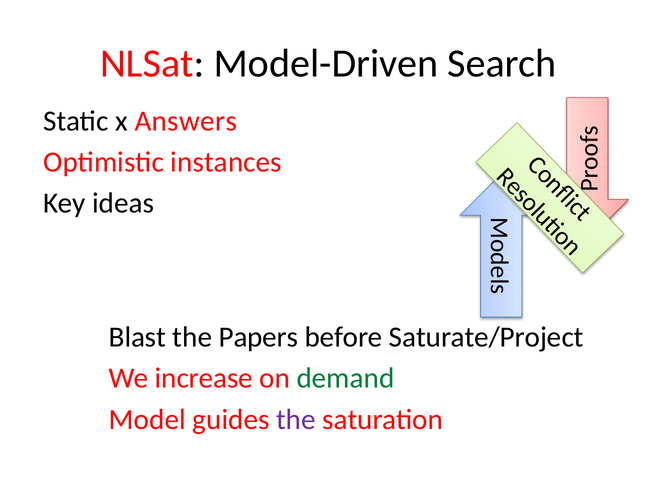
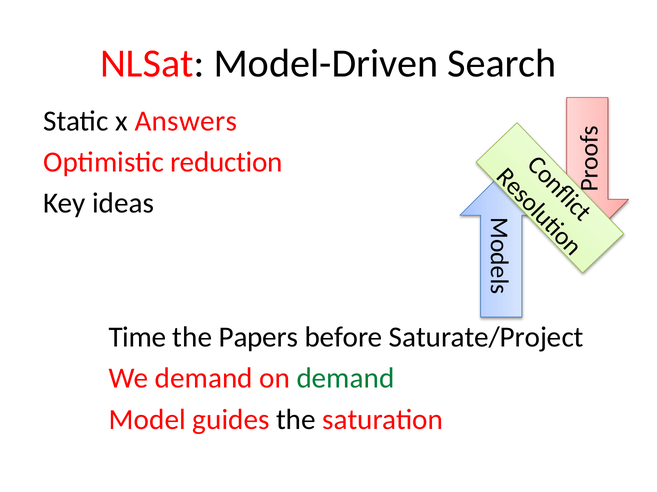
instances: instances -> reduction (226, 162)
Blast: Blast -> Time (137, 337)
We increase: increase -> demand (204, 379)
the colour: purple -> black (296, 420)
